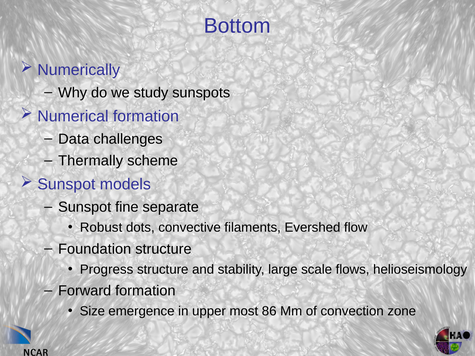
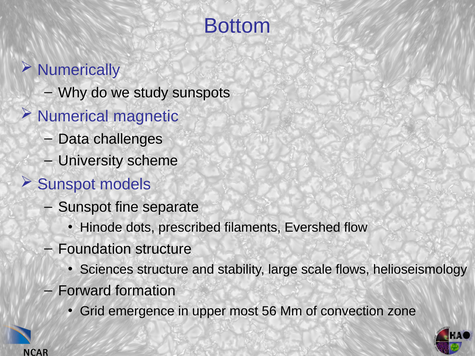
Numerical formation: formation -> magnetic (146, 116)
Thermally: Thermally -> University (91, 161)
Robust: Robust -> Hinode (101, 228)
convective: convective -> prescribed (190, 228)
Progress: Progress -> Sciences (107, 270)
Size: Size -> Grid (92, 311)
86: 86 -> 56 (269, 311)
